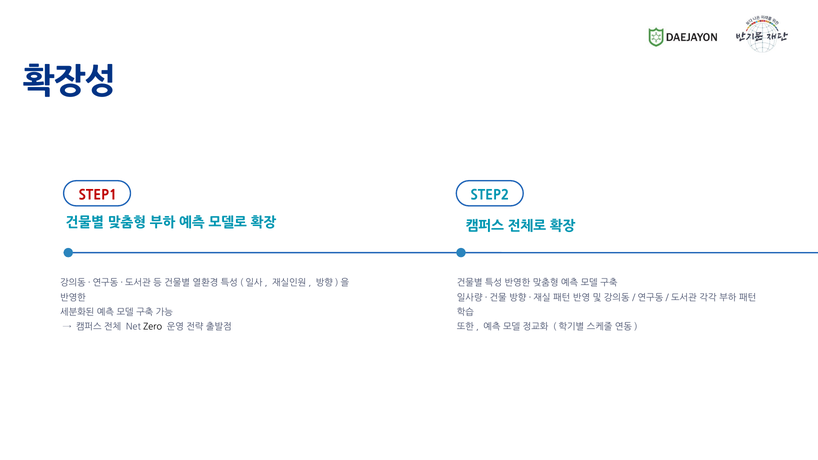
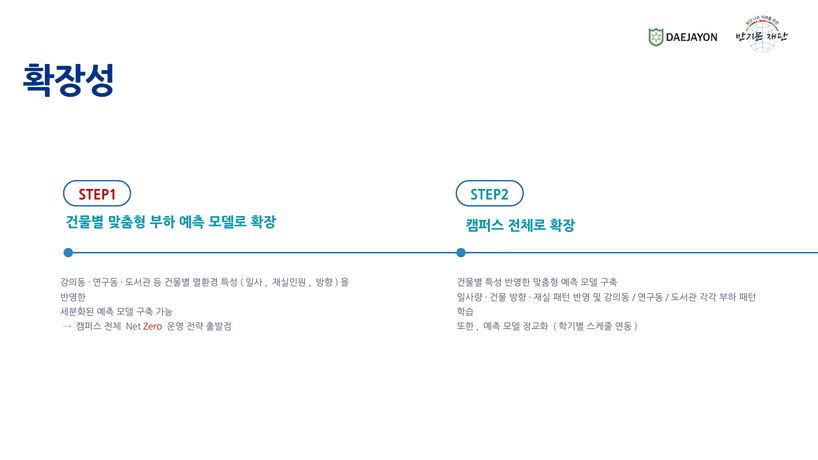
Zero colour: black -> red (153, 327)
